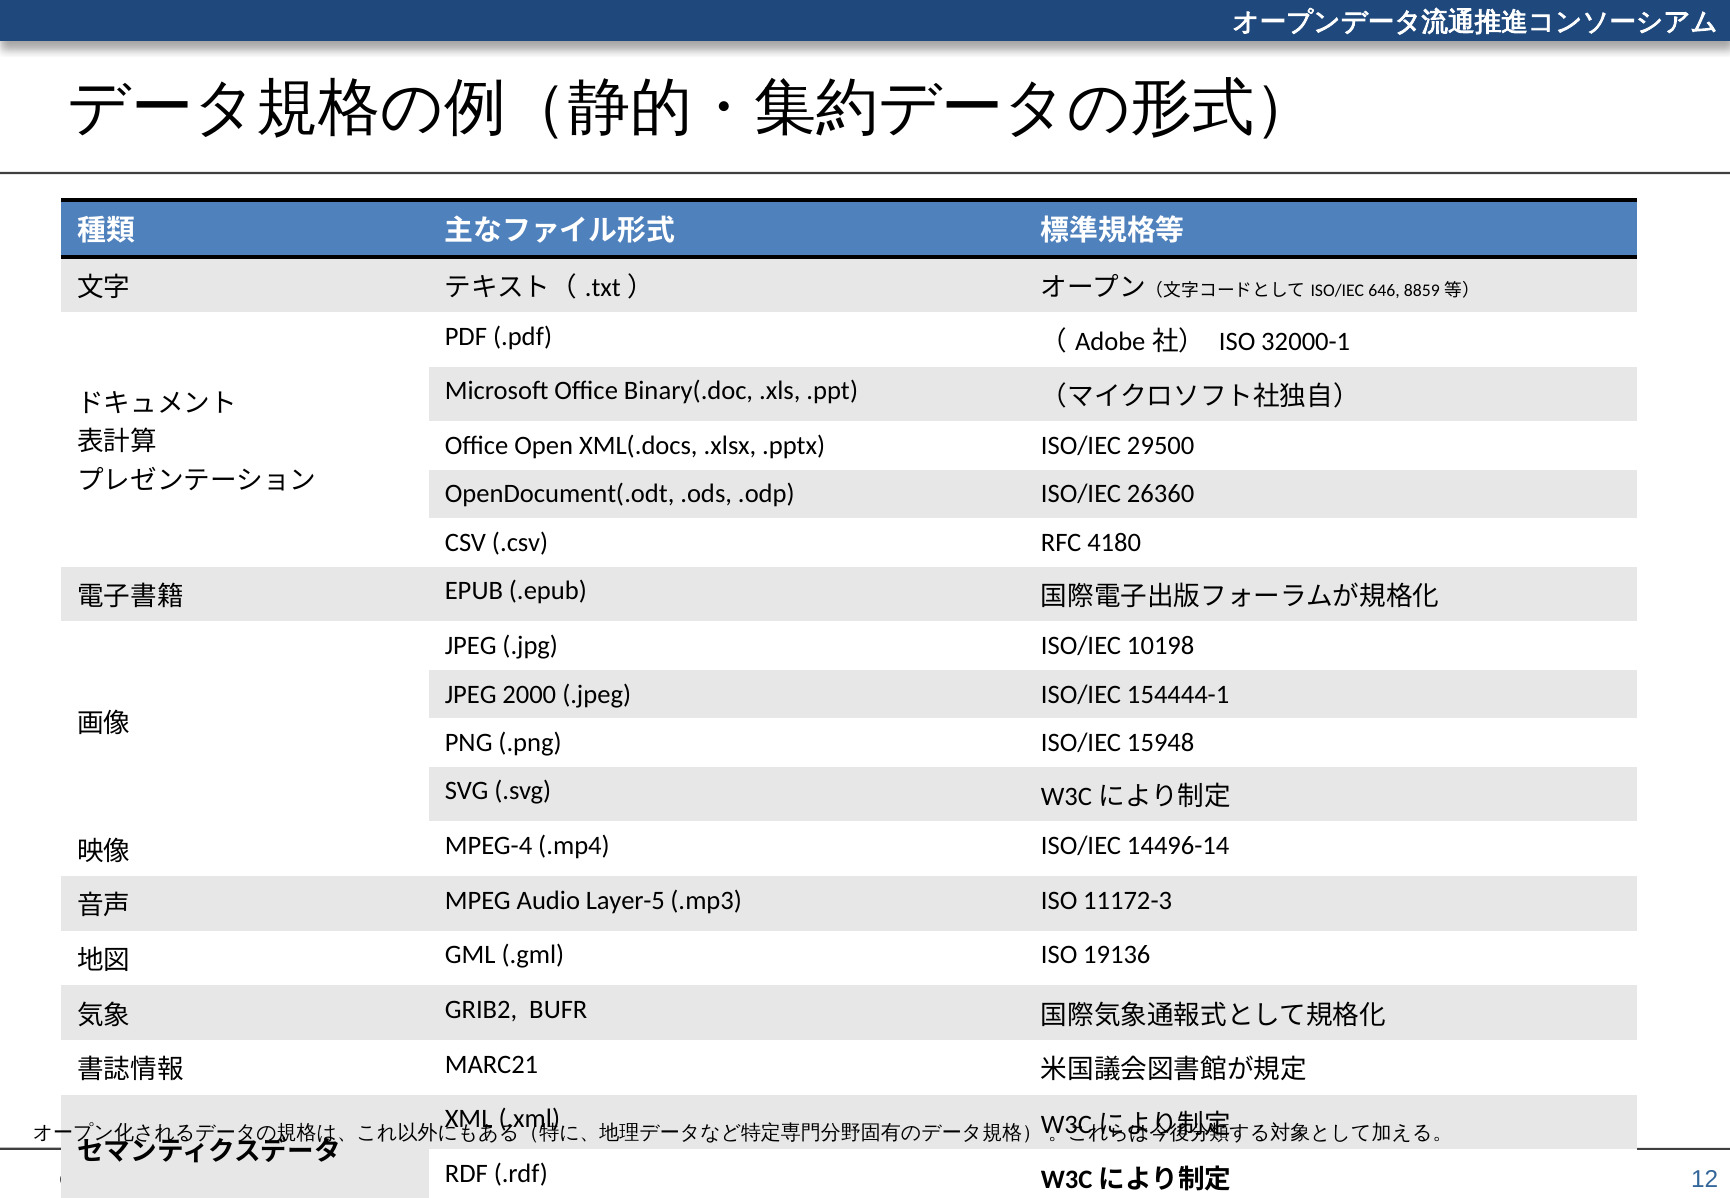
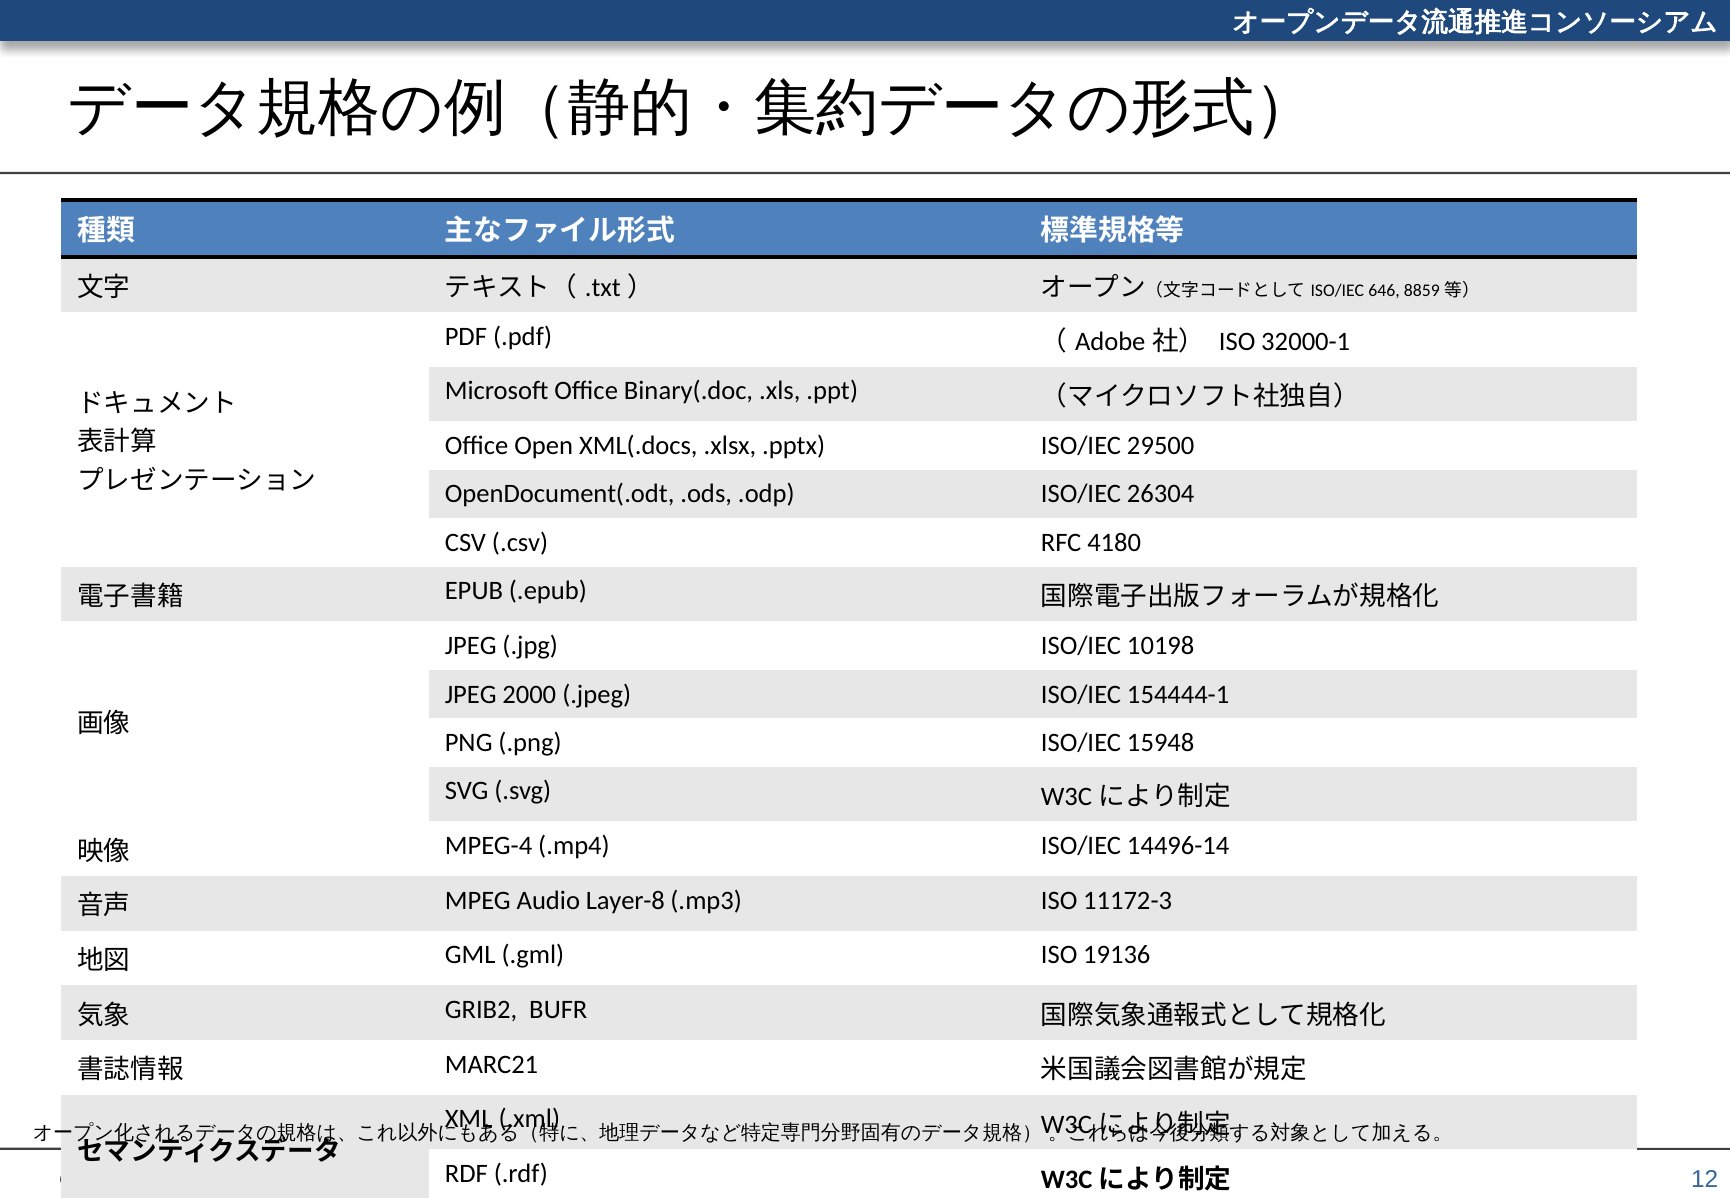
26360: 26360 -> 26304 (1161, 494)
Layer-5: Layer-5 -> Layer-8 (625, 900)
